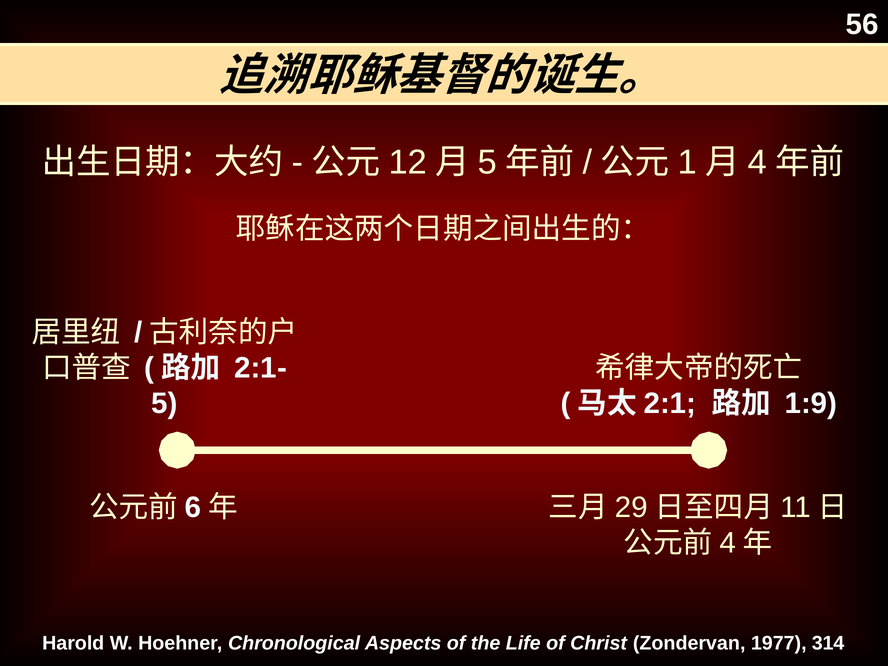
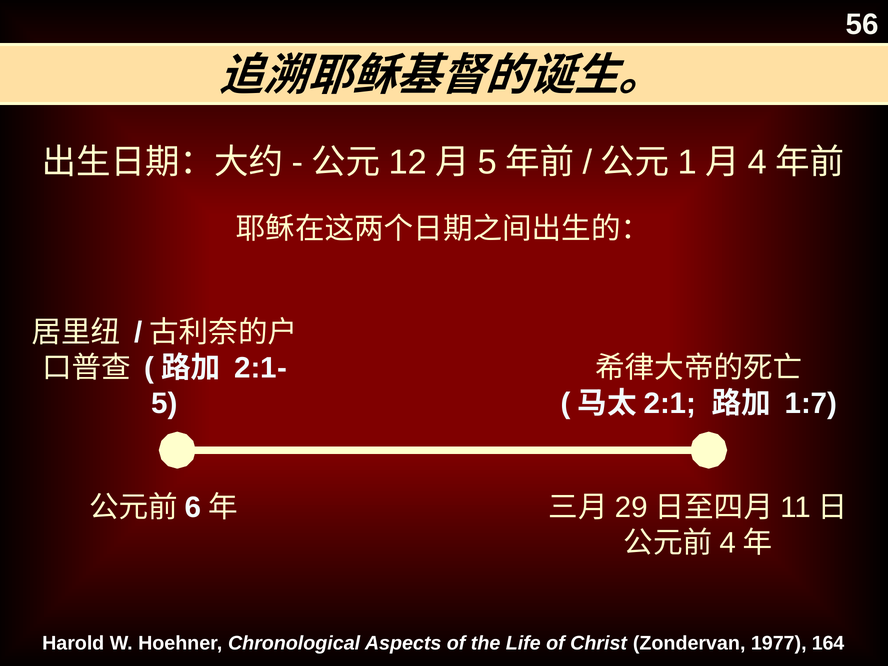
1:9: 1:9 -> 1:7 (811, 403)
314: 314 -> 164 (828, 643)
